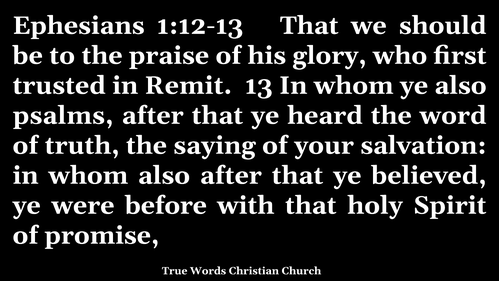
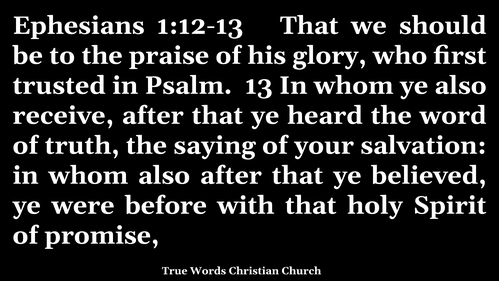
Remit: Remit -> Psalm (188, 85)
psalms: psalms -> receive (63, 115)
